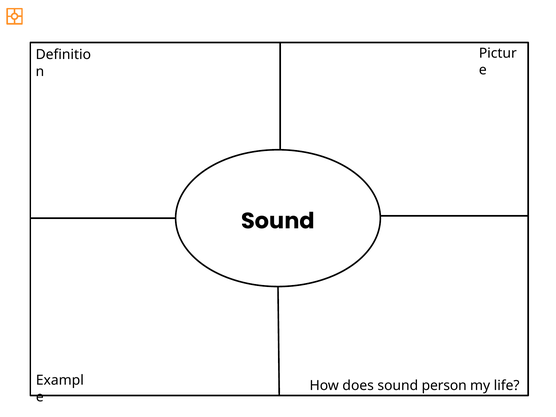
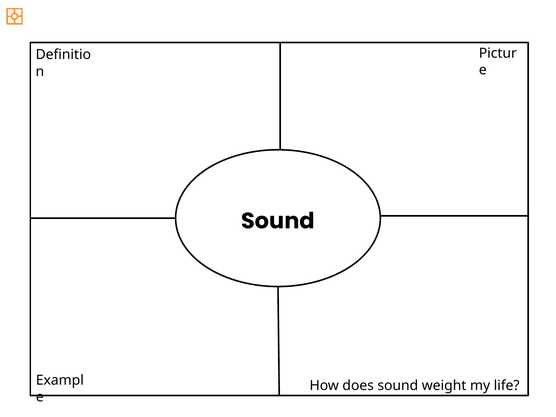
person: person -> weight (444, 386)
